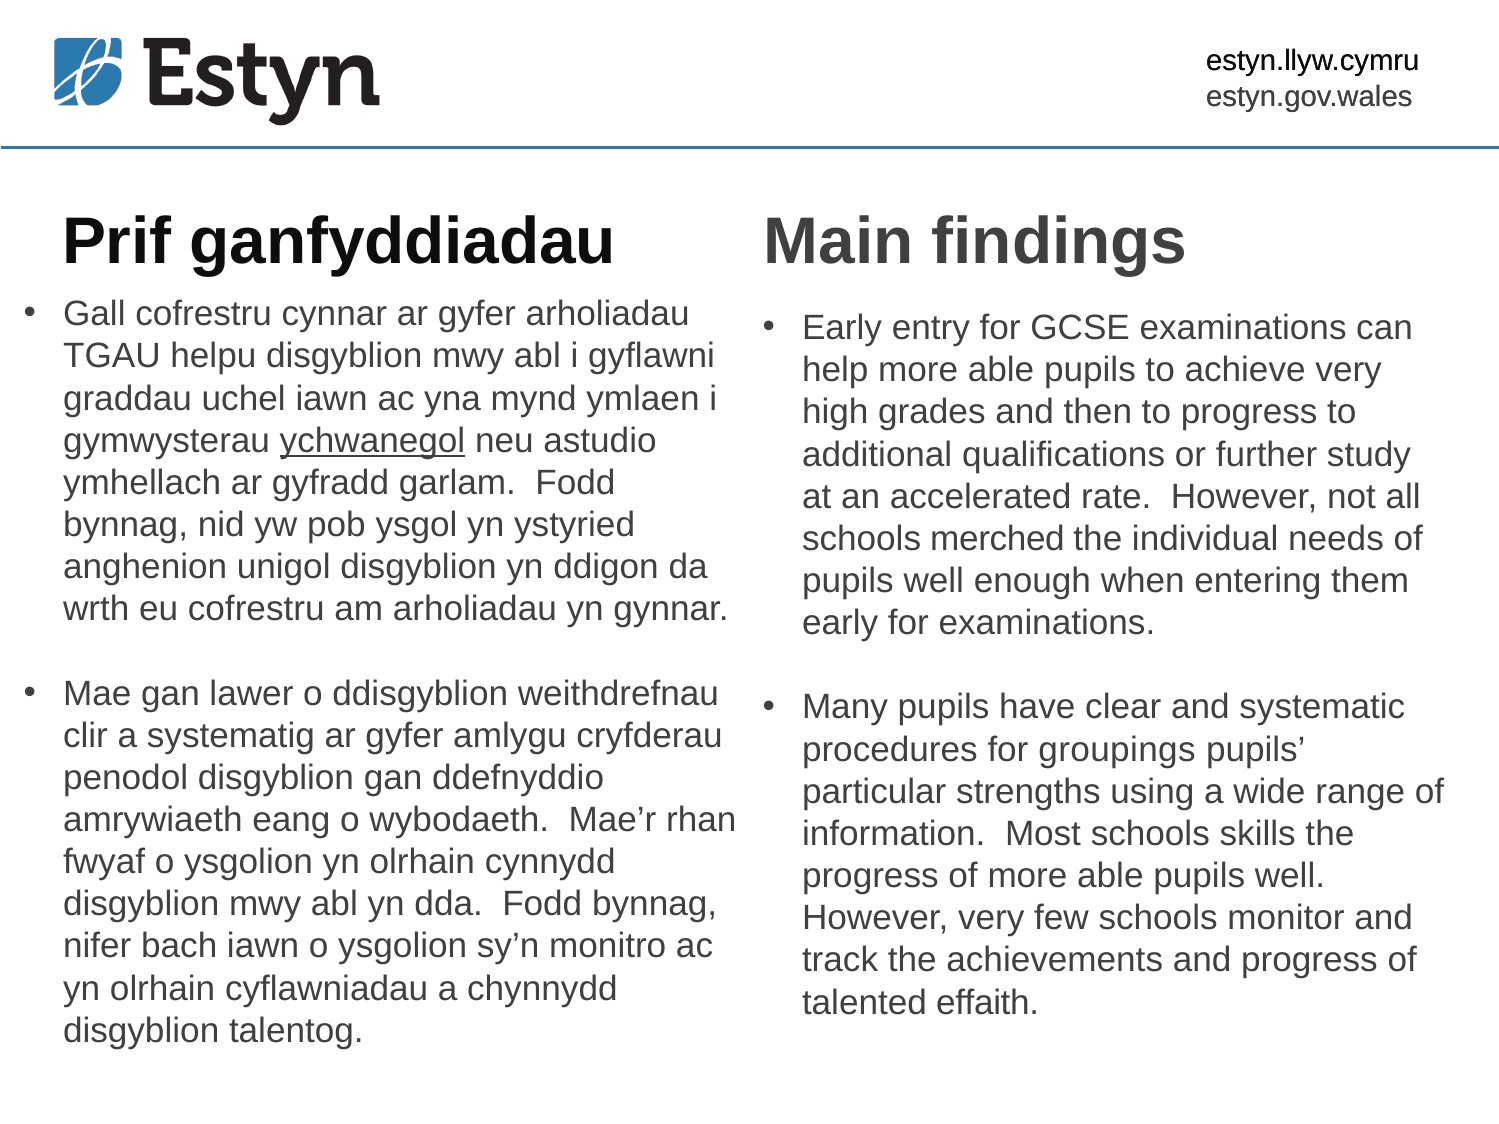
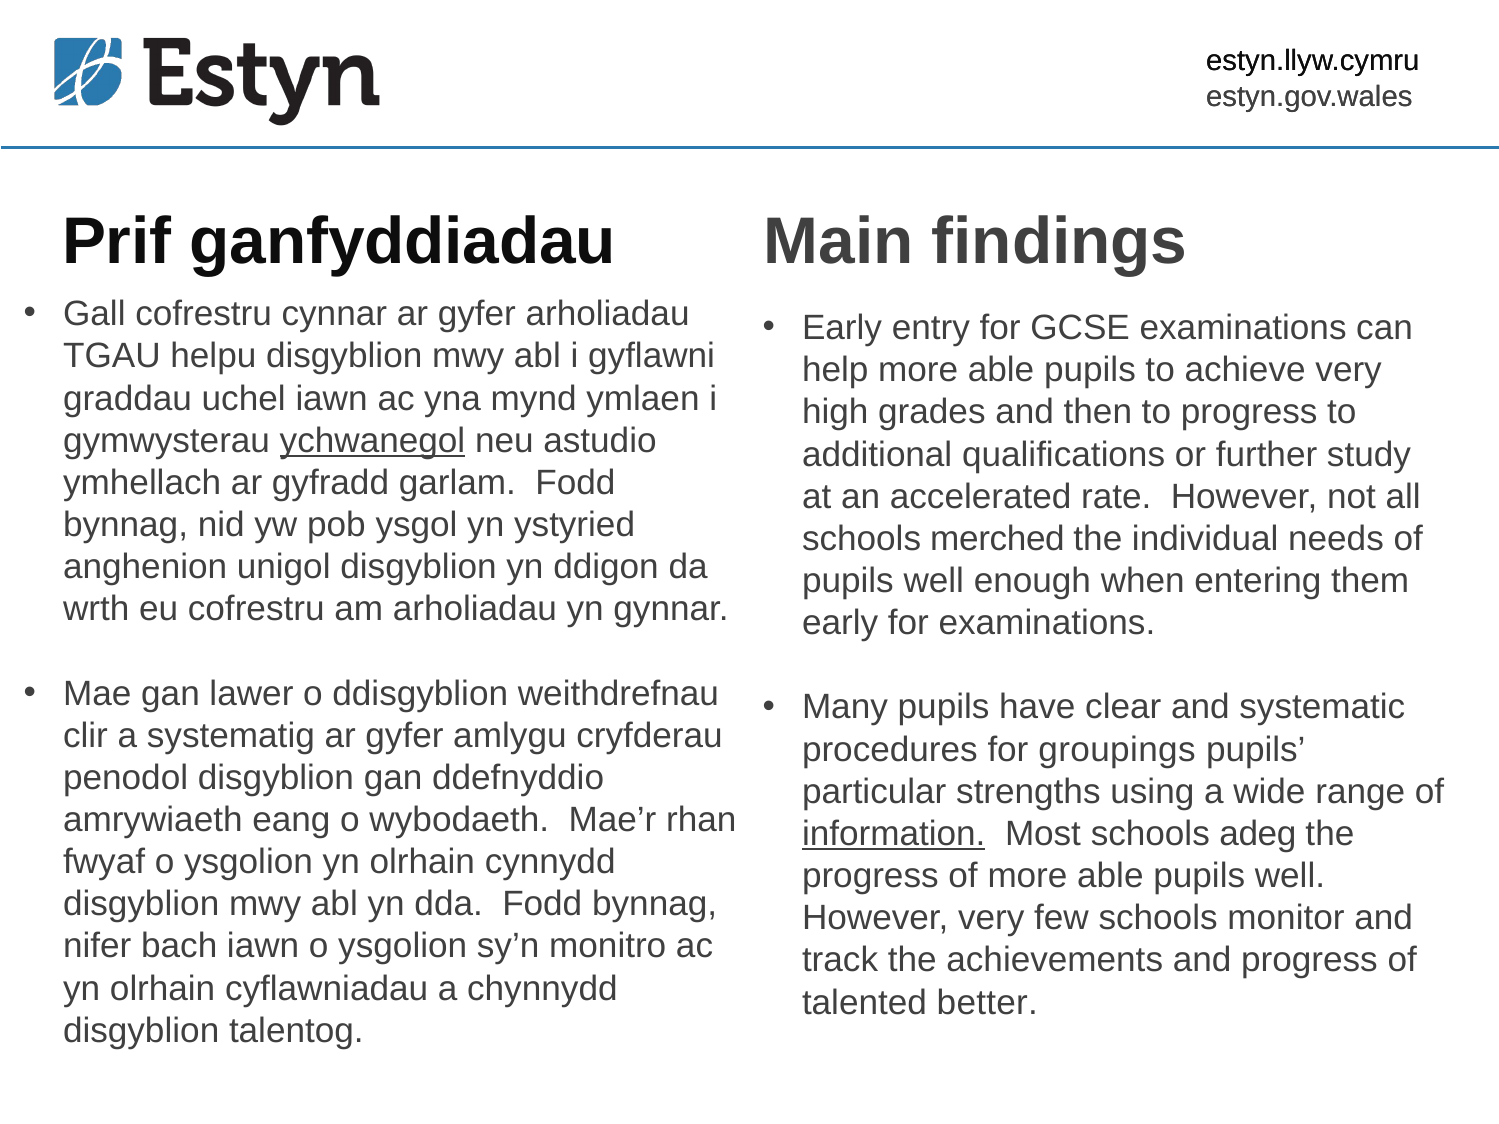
information underline: none -> present (894, 834)
skills: skills -> adeg (1258, 834)
effaith: effaith -> better (987, 1003)
